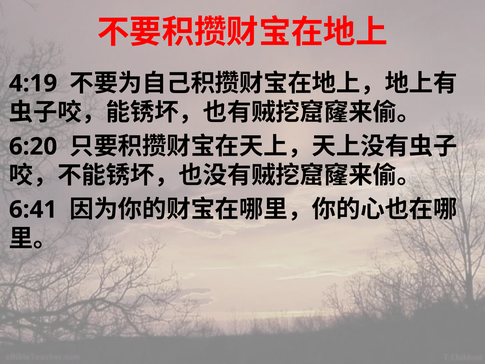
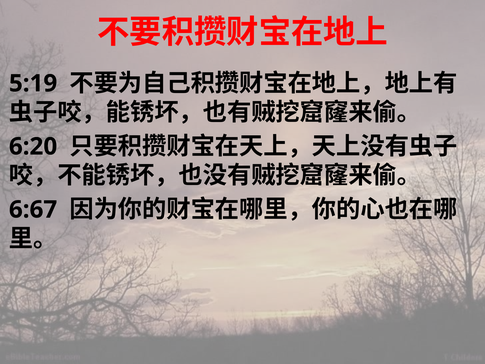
4:19: 4:19 -> 5:19 (33, 83)
6:41: 6:41 -> 6:67 (33, 209)
